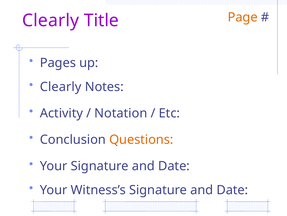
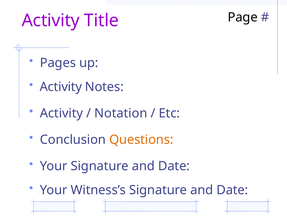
Page colour: orange -> black (243, 17)
Clearly: Clearly -> Activity (51, 20)
Clearly: Clearly -> Activity (61, 87)
